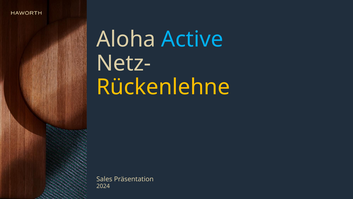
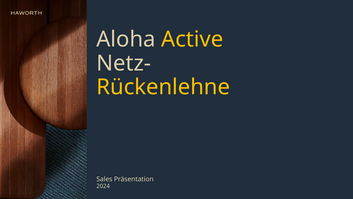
Active colour: light blue -> yellow (192, 39)
